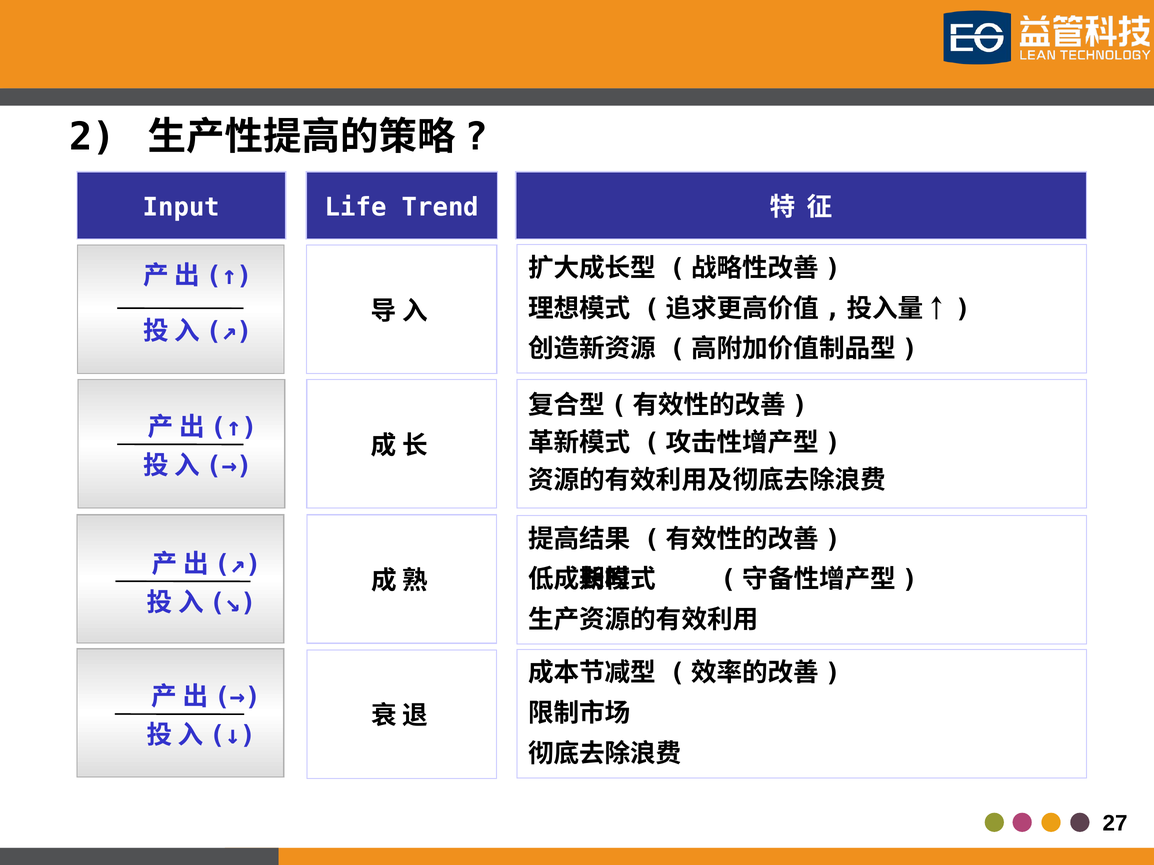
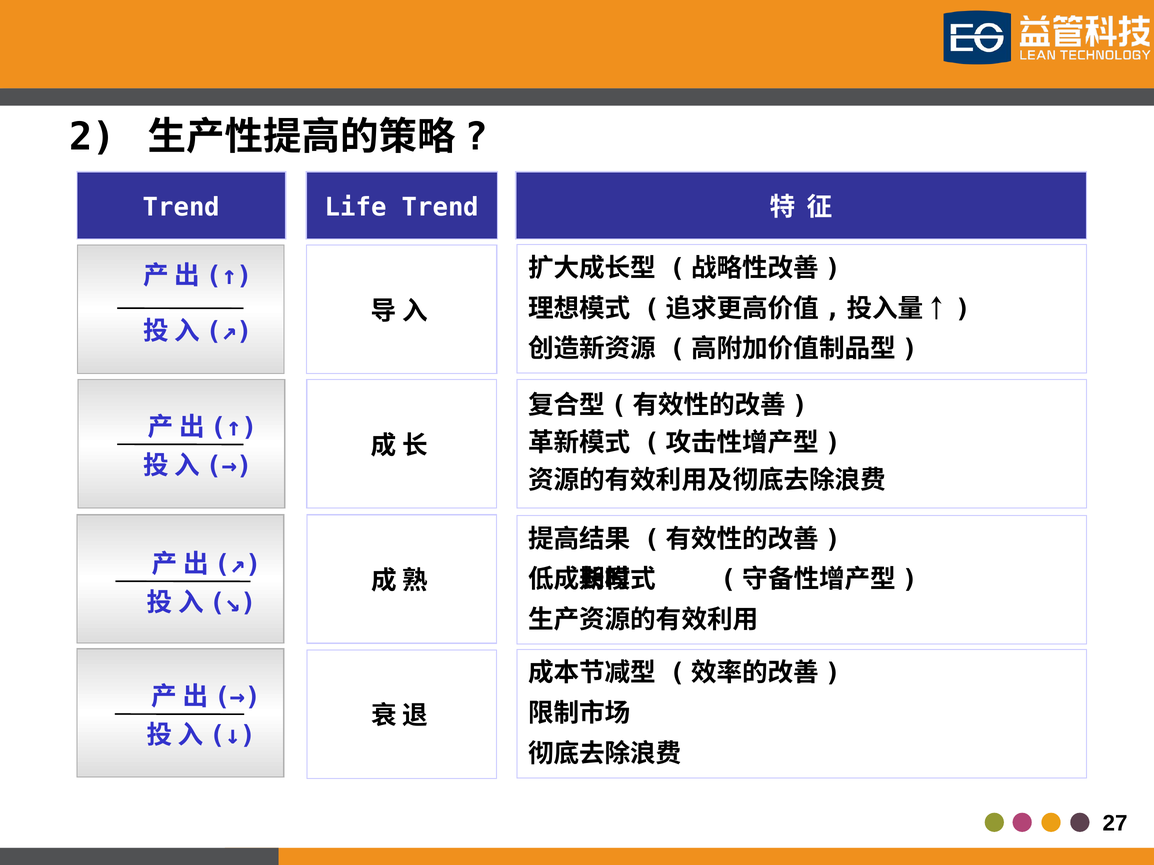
Input: Input -> Trend (181, 207)
